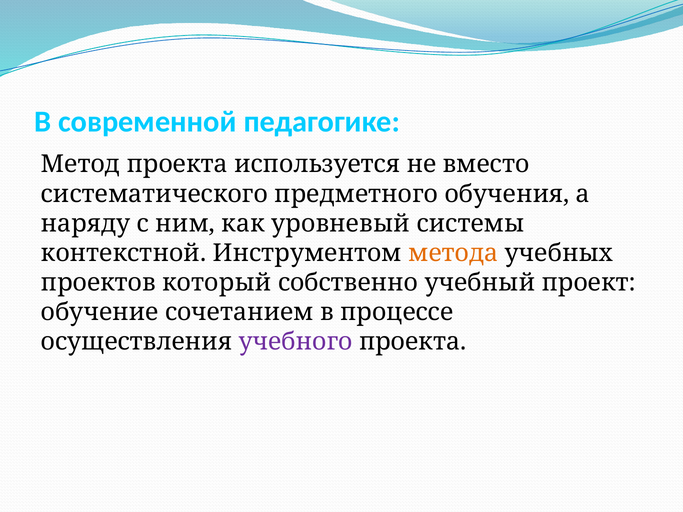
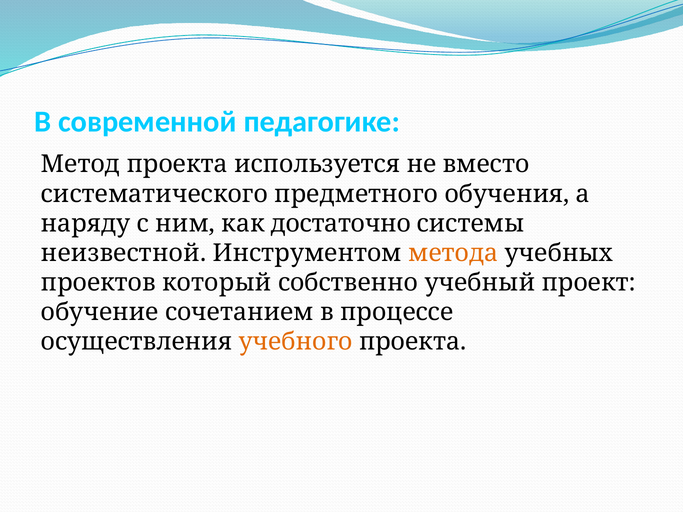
уровневый: уровневый -> достаточно (341, 224)
контекстной: контекстной -> неизвестной (124, 253)
учебного colour: purple -> orange (296, 342)
